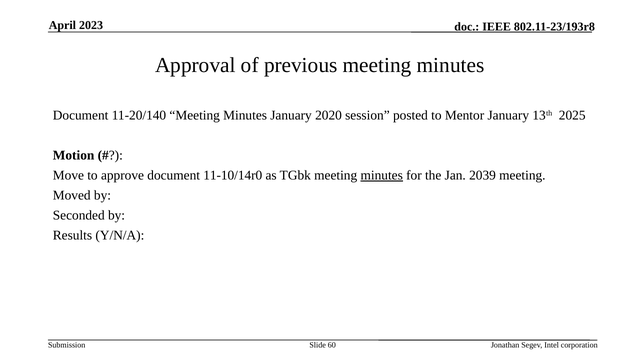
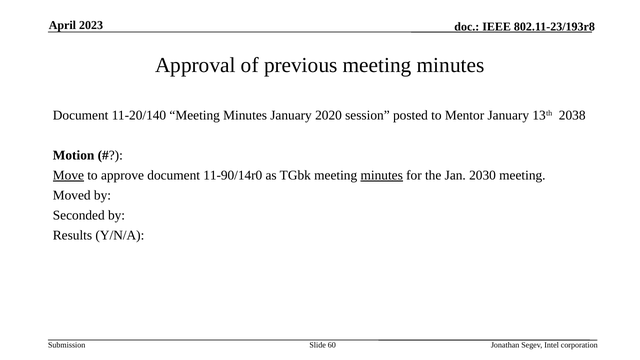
2025: 2025 -> 2038 (572, 115)
Move underline: none -> present (68, 175)
11-10/14r0: 11-10/14r0 -> 11-90/14r0 (233, 175)
2039: 2039 -> 2030 (483, 175)
